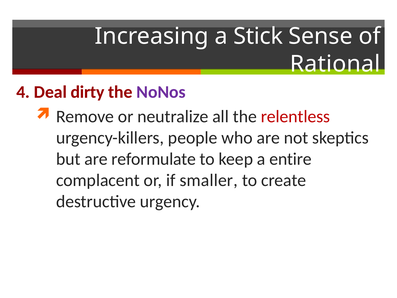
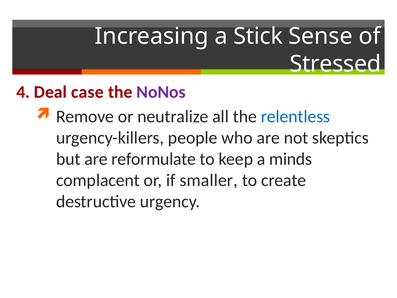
Rational: Rational -> Stressed (335, 64)
dirty: dirty -> case (87, 92)
relentless colour: red -> blue (295, 117)
entire: entire -> minds (291, 159)
